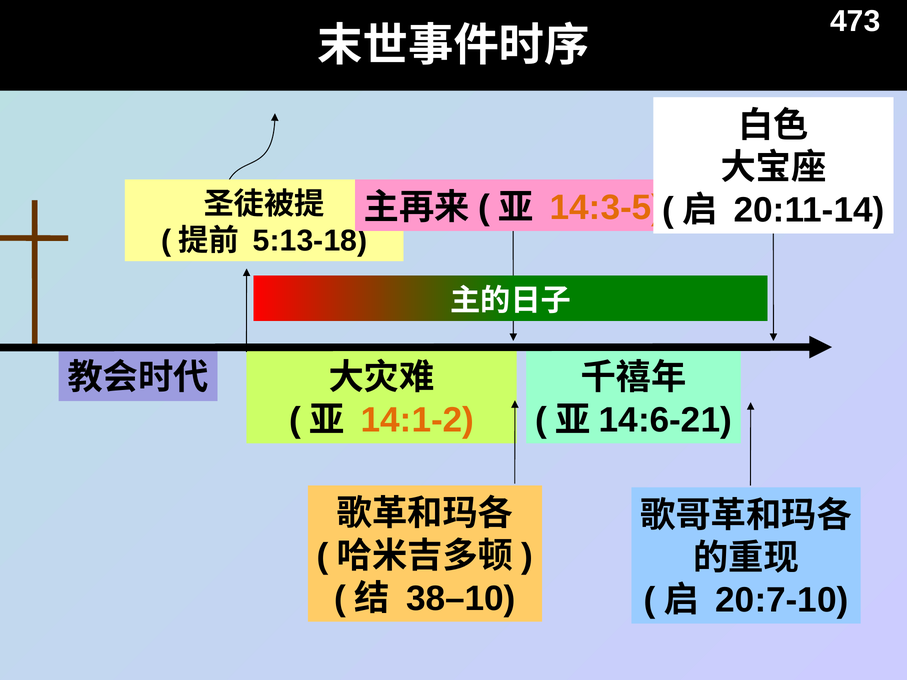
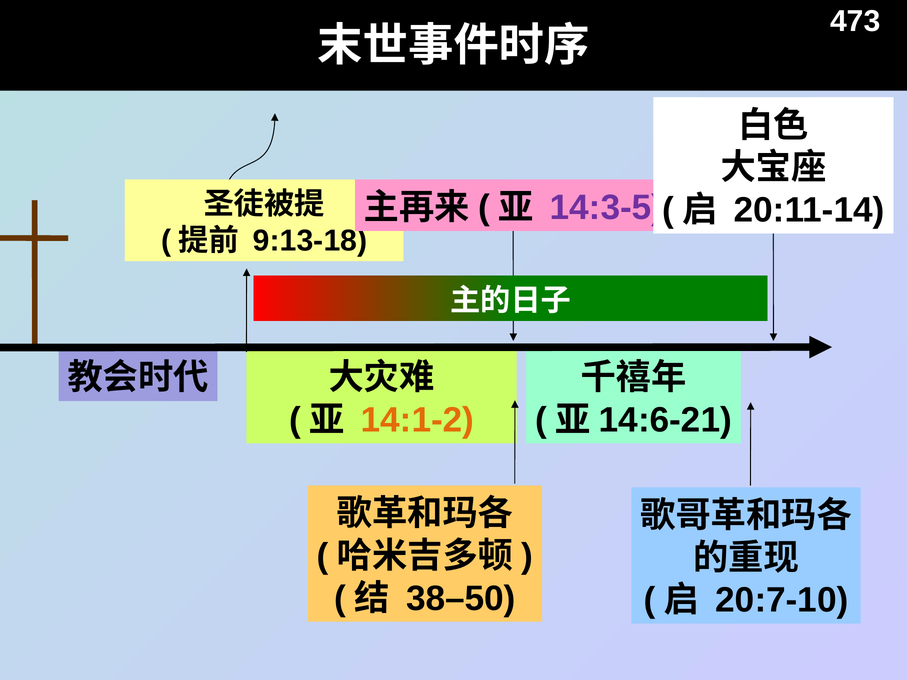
14:3-5 colour: orange -> purple (607, 208)
5:13-18: 5:13-18 -> 9:13-18 (310, 241)
38–10: 38–10 -> 38–50 (461, 599)
